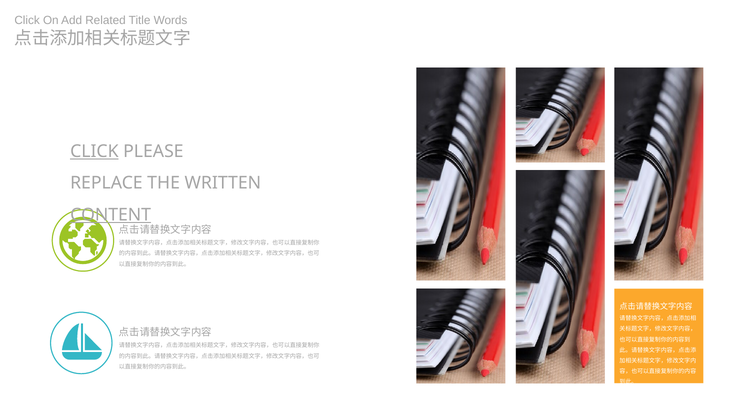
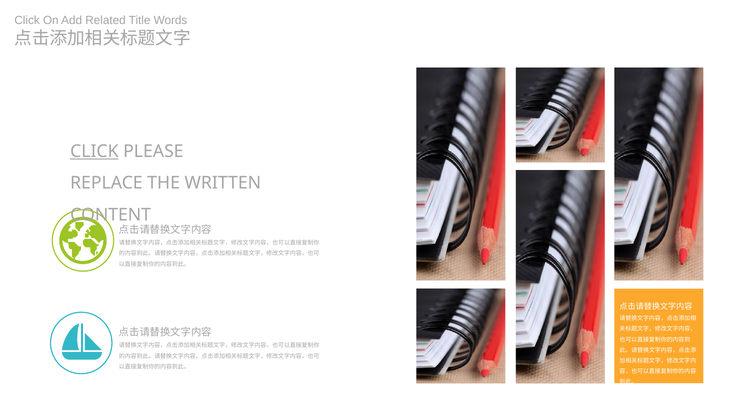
CONTENT underline: present -> none (111, 214)
